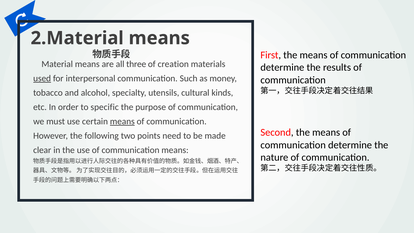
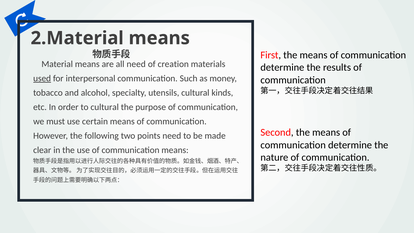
all three: three -> need (136, 64)
to specific: specific -> cultural (105, 107)
means underline: present -> none (122, 121)
